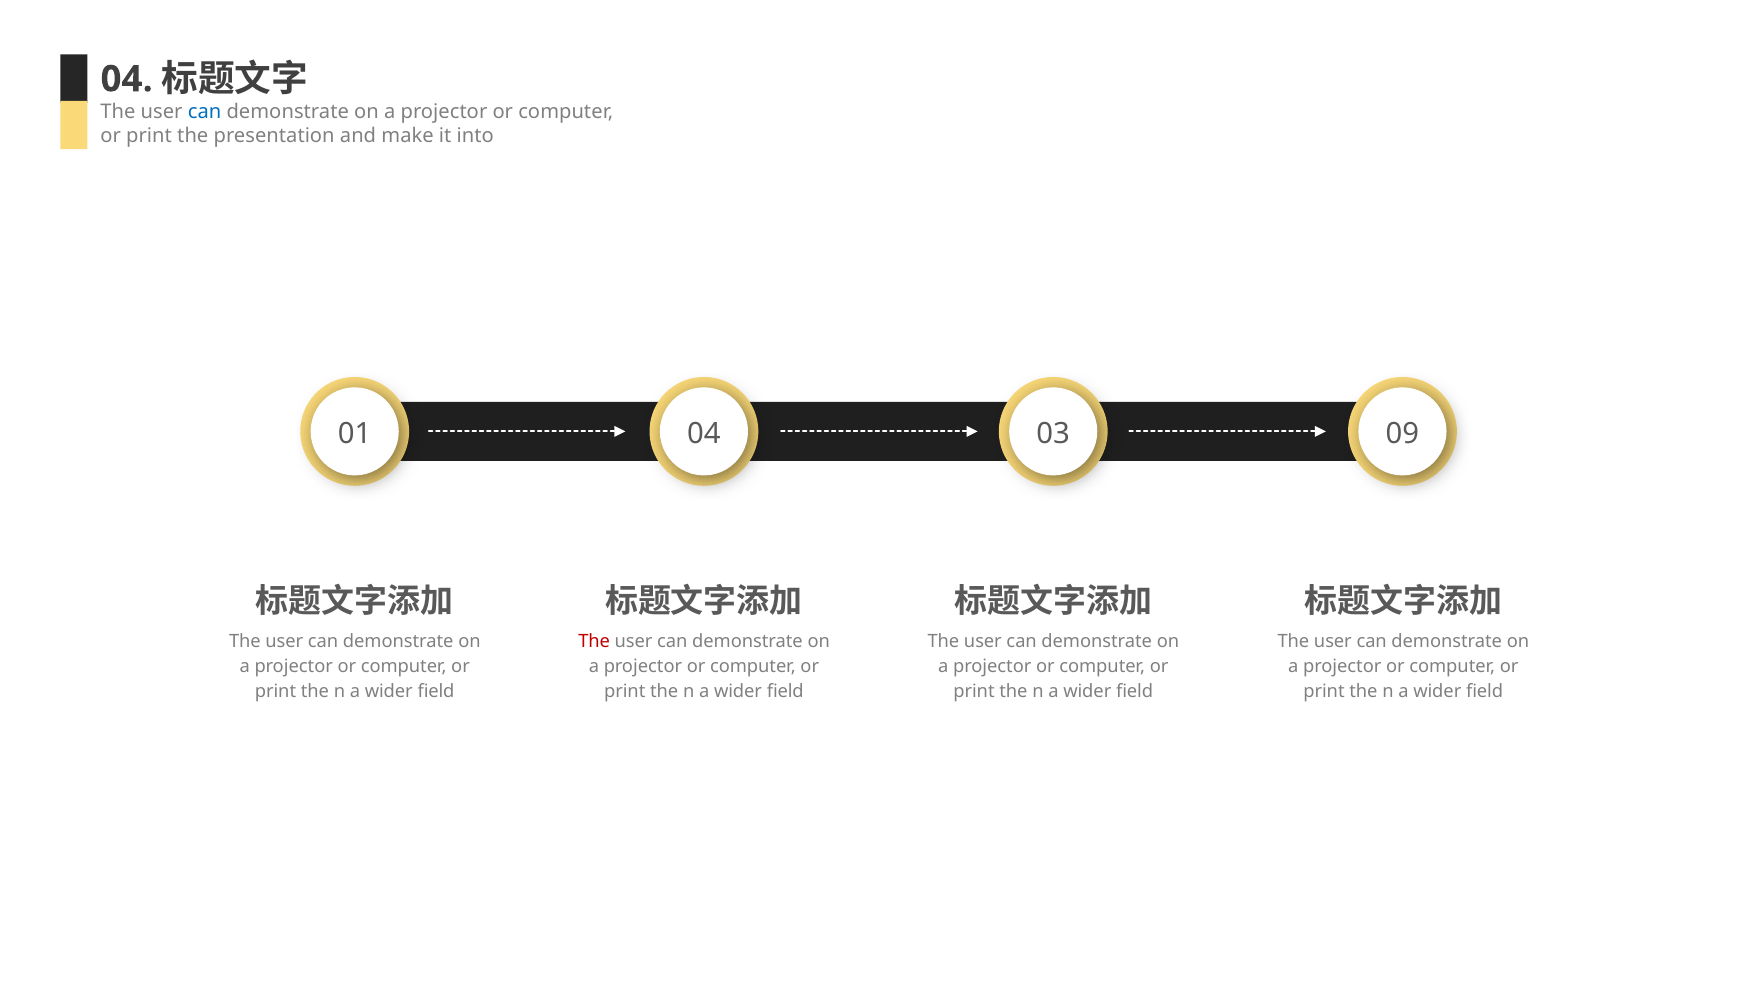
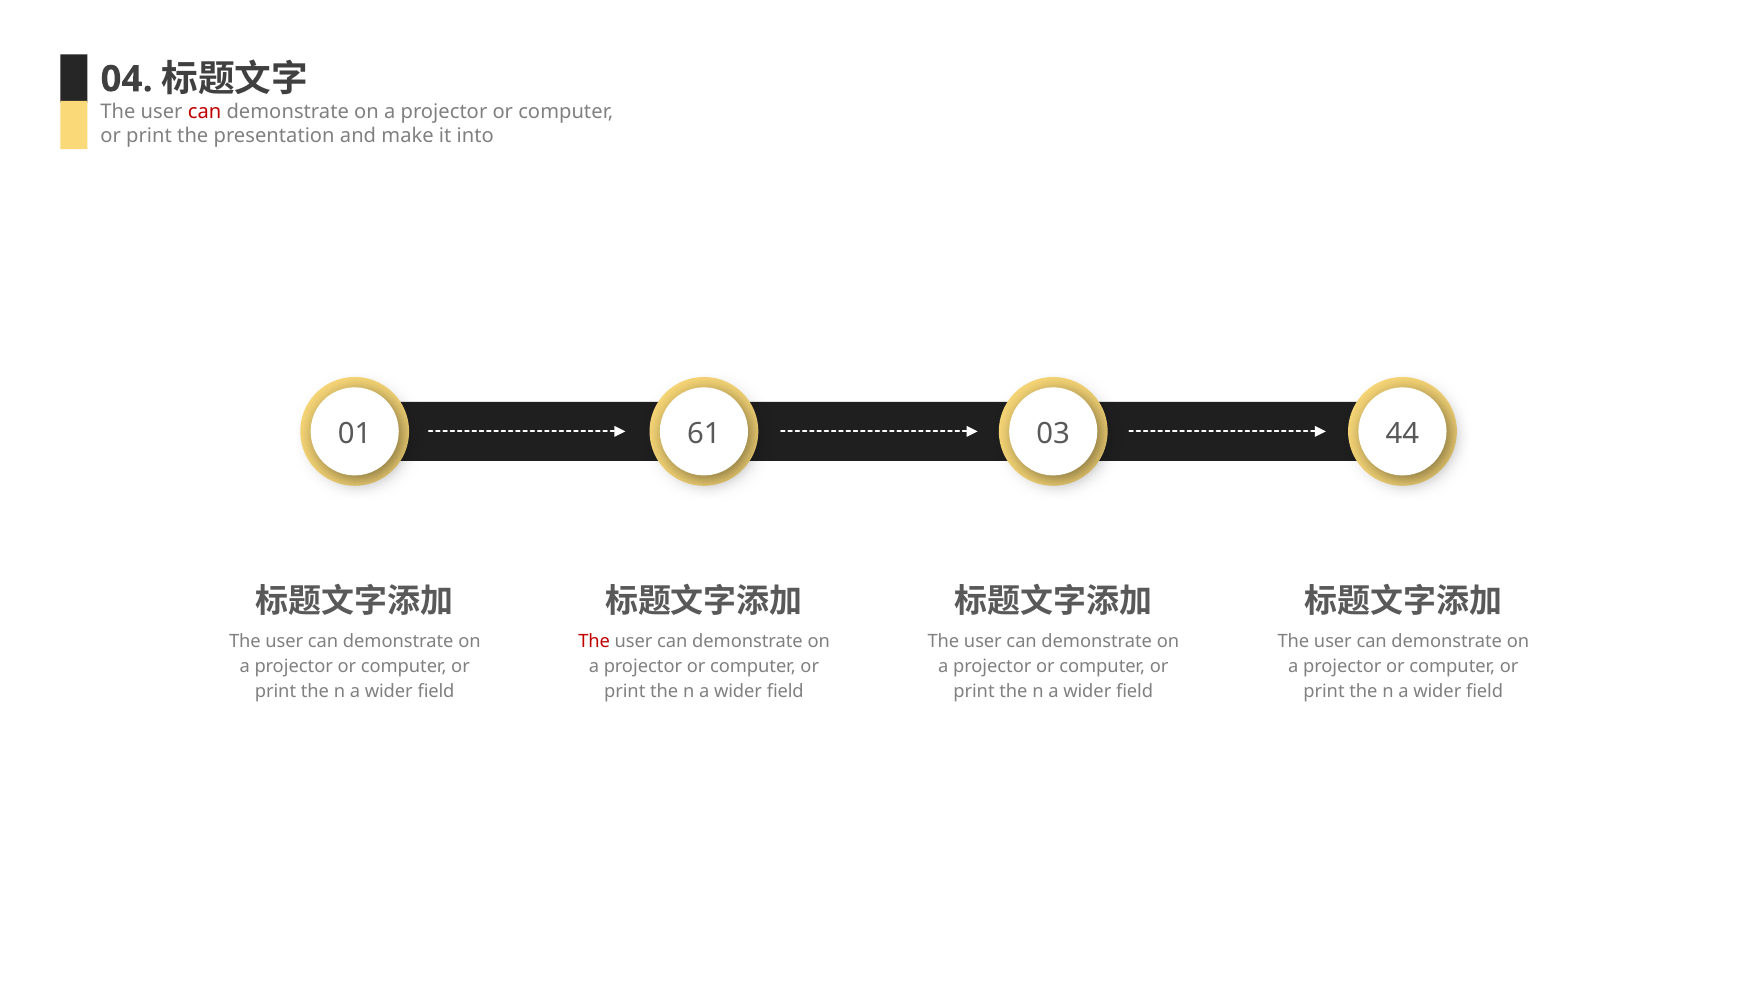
can colour: blue -> red (205, 112)
01 04: 04 -> 61 (704, 433)
09: 09 -> 44 (1402, 433)
